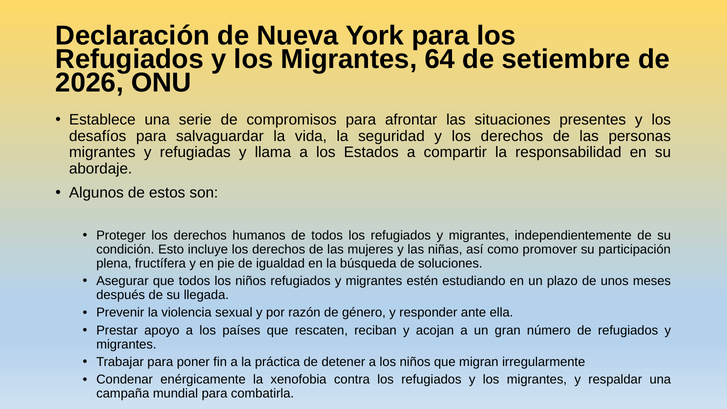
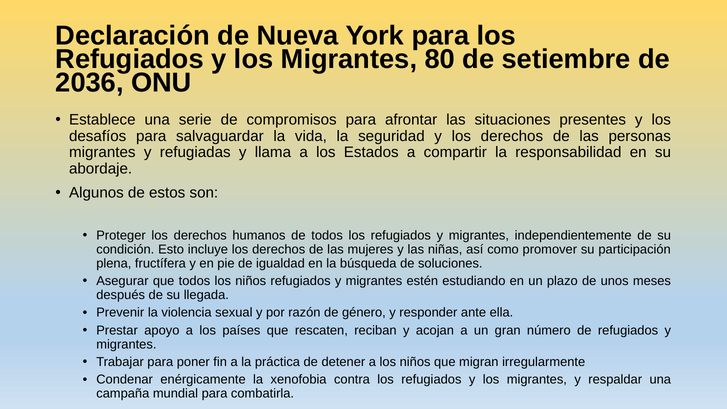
64: 64 -> 80 (440, 59)
2026: 2026 -> 2036 (89, 83)
